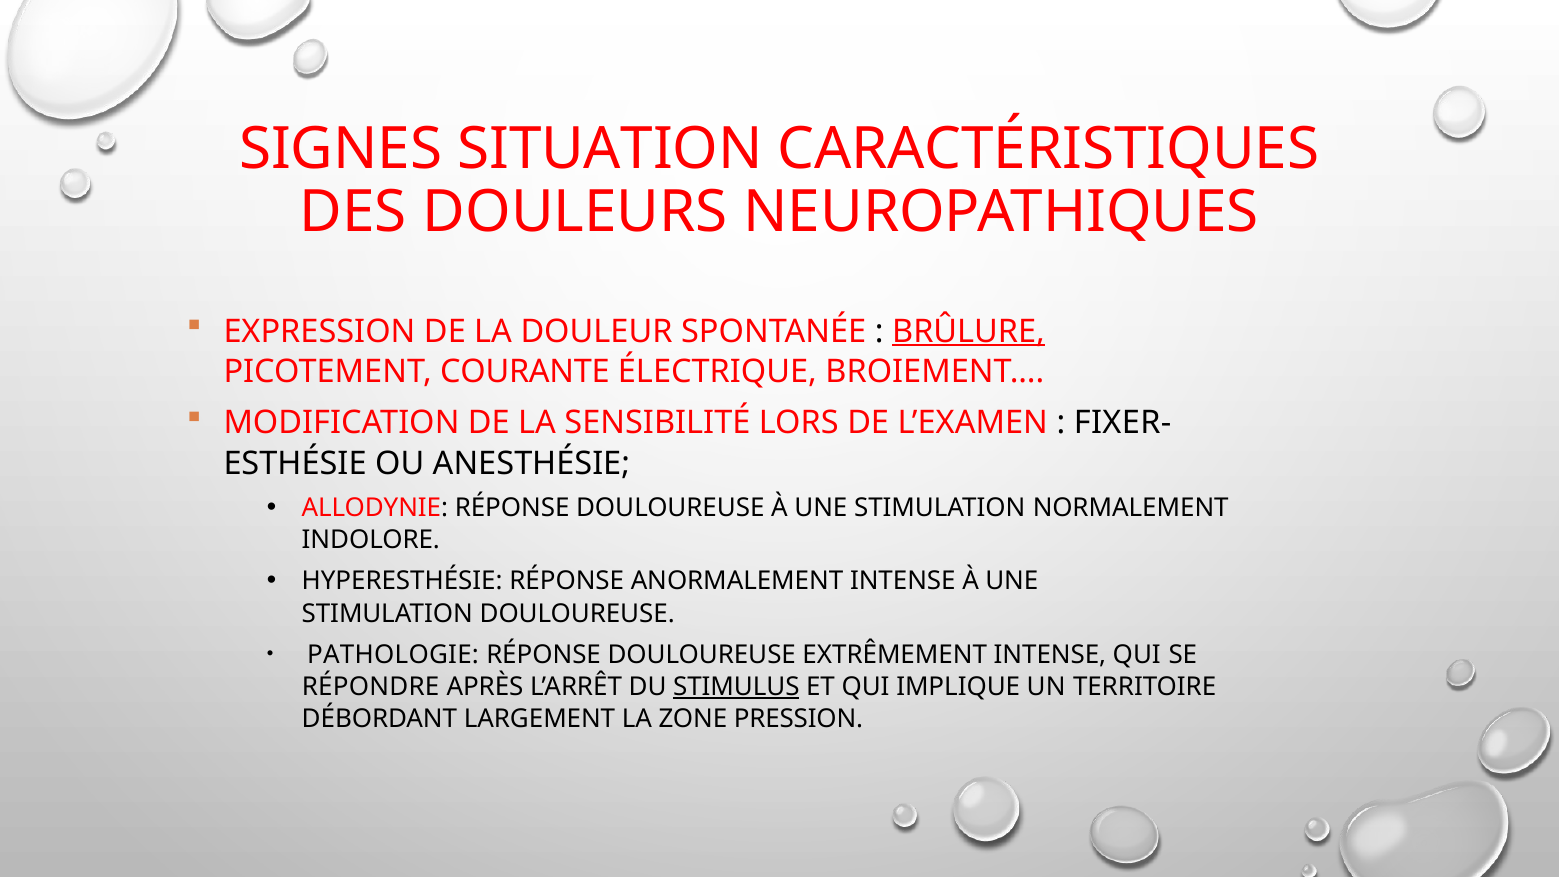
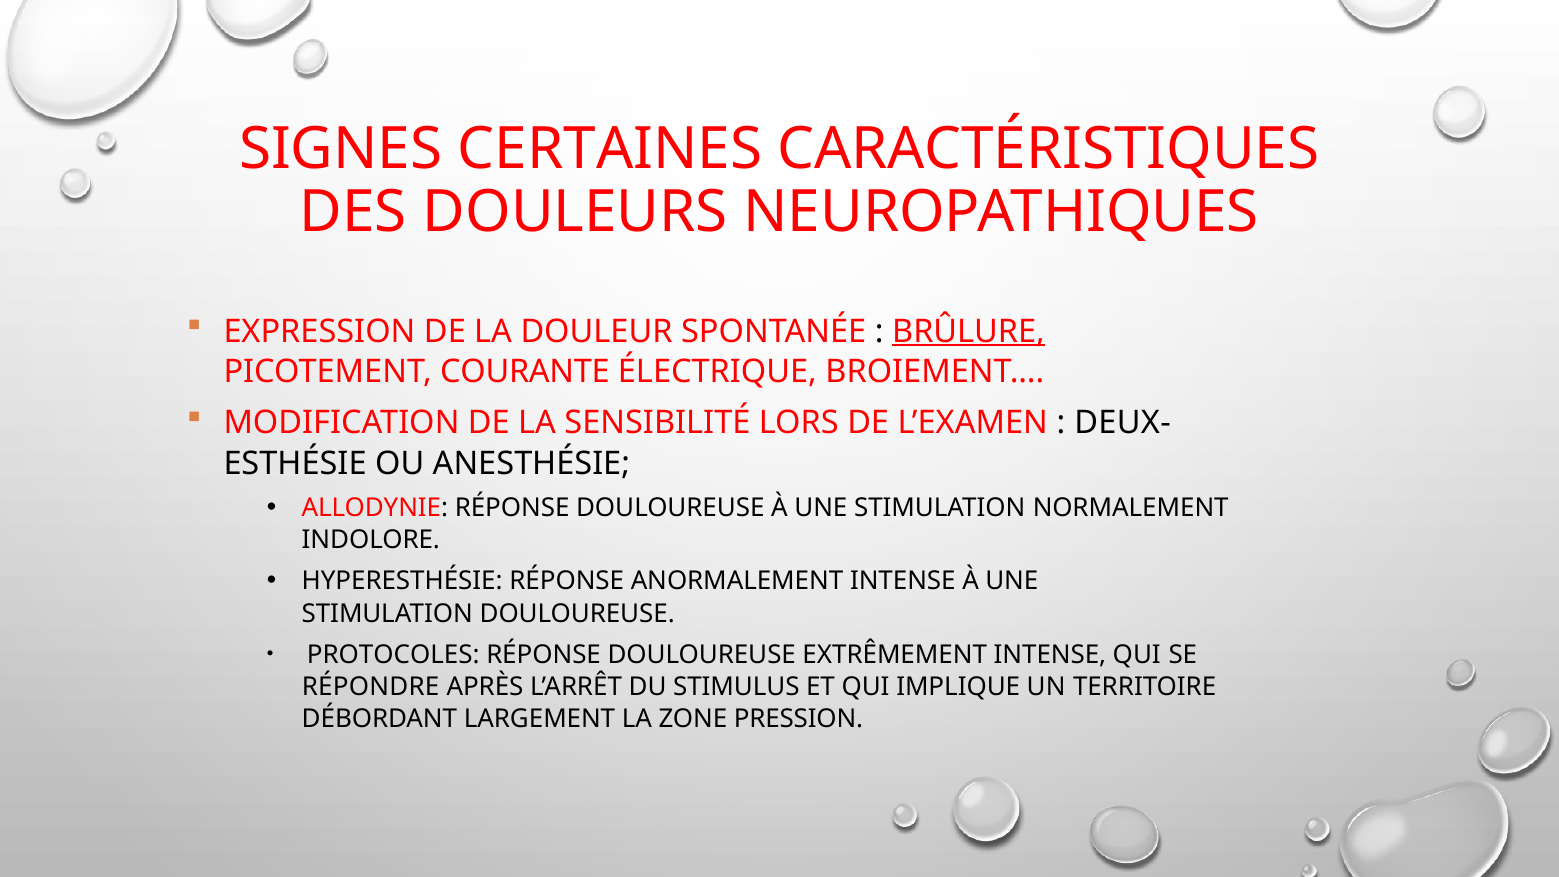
SITUATION: SITUATION -> CERTAINES (610, 149)
FIXER-: FIXER- -> DEUX- (1123, 423)
PATHOLOGIE: PATHOLOGIE -> PROTOCOLES (393, 655)
STIMULUS underline: present -> none (736, 687)
